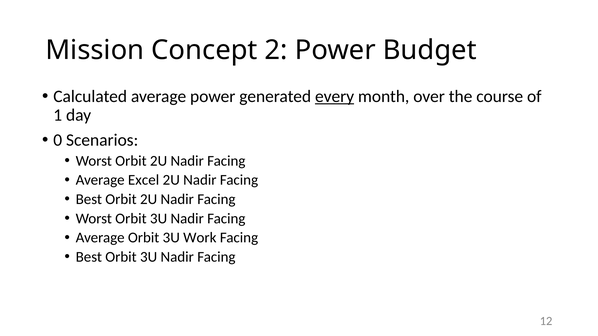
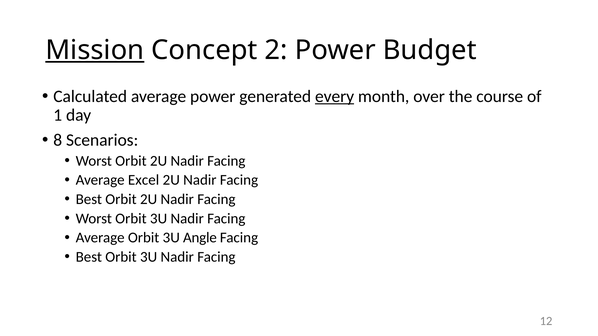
Mission underline: none -> present (95, 50)
0: 0 -> 8 (58, 140)
Work: Work -> Angle (200, 238)
